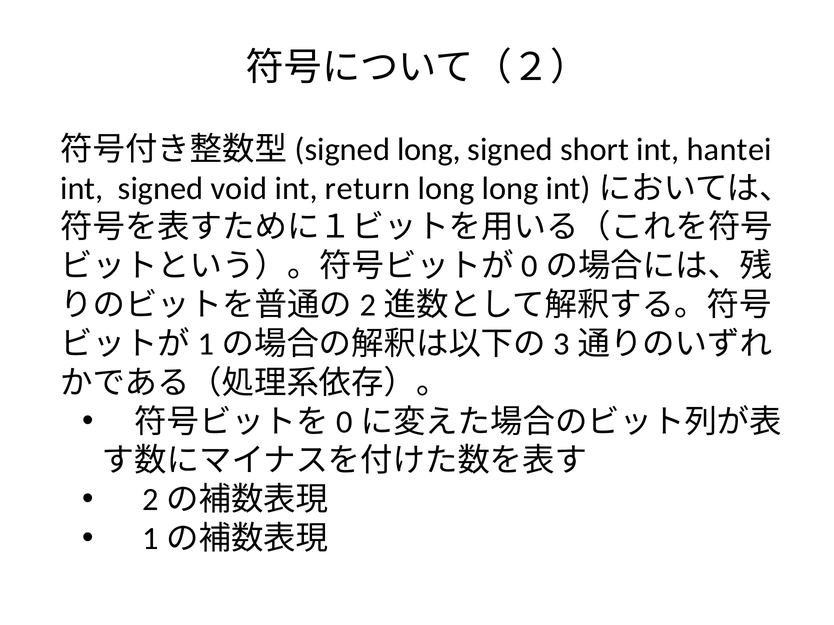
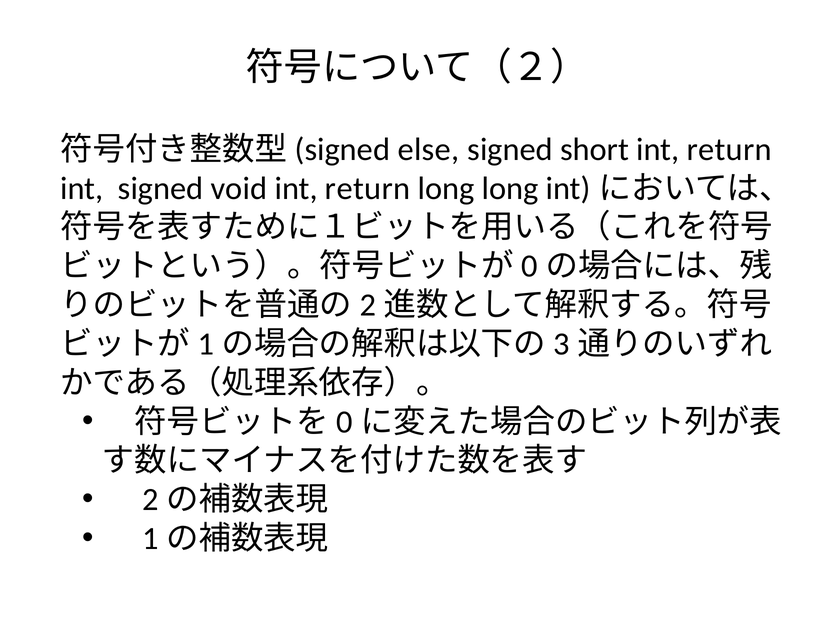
long: long -> else (429, 150)
short int hantei: hantei -> return (729, 150)
